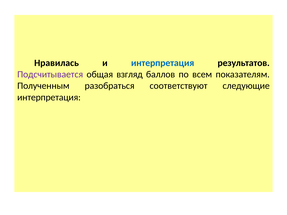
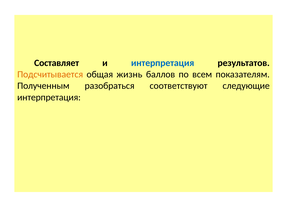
Нравилась: Нравилась -> Составляет (57, 63)
Подсчитывается colour: purple -> orange (50, 74)
взгляд: взгляд -> жизнь (129, 74)
